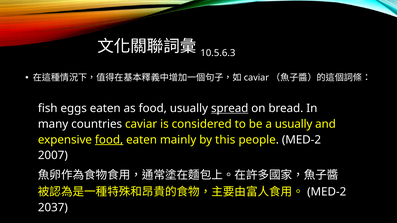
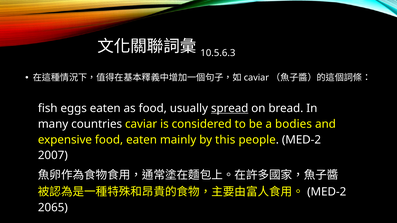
a usually: usually -> bodies (293, 124)
food underline: present -> none (109, 140)
2037: 2037 -> 2065 (53, 208)
